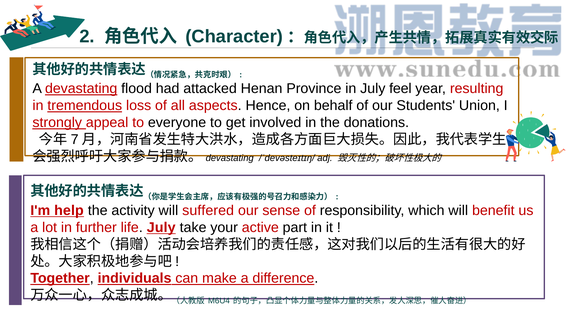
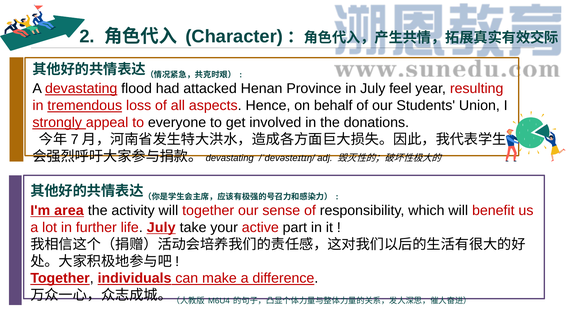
help: help -> area (69, 211)
will suffered: suffered -> together (208, 211)
